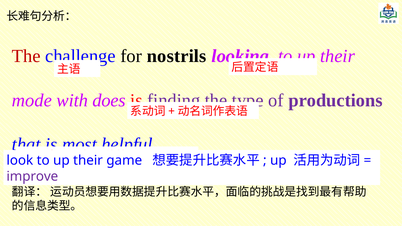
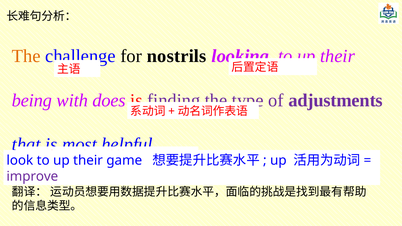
The colour: red -> orange (26, 56)
mode: mode -> being (32, 100)
productions: productions -> adjustments (336, 100)
